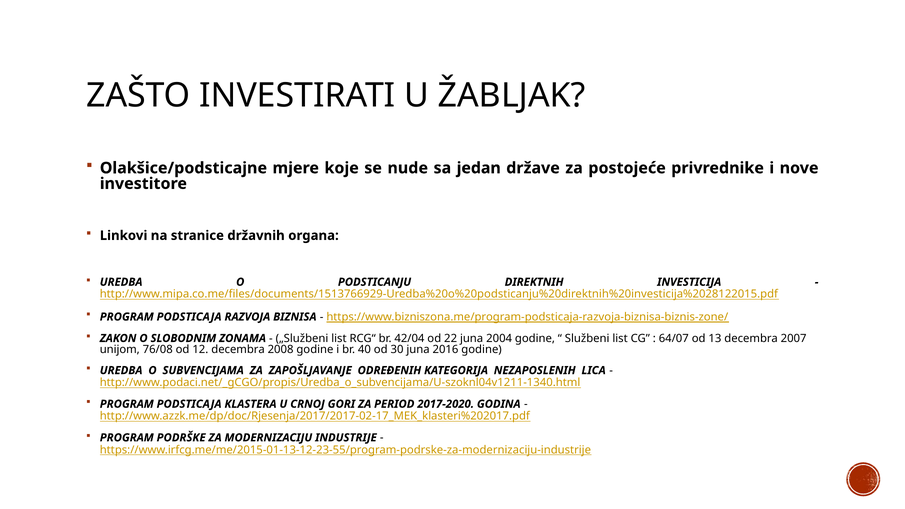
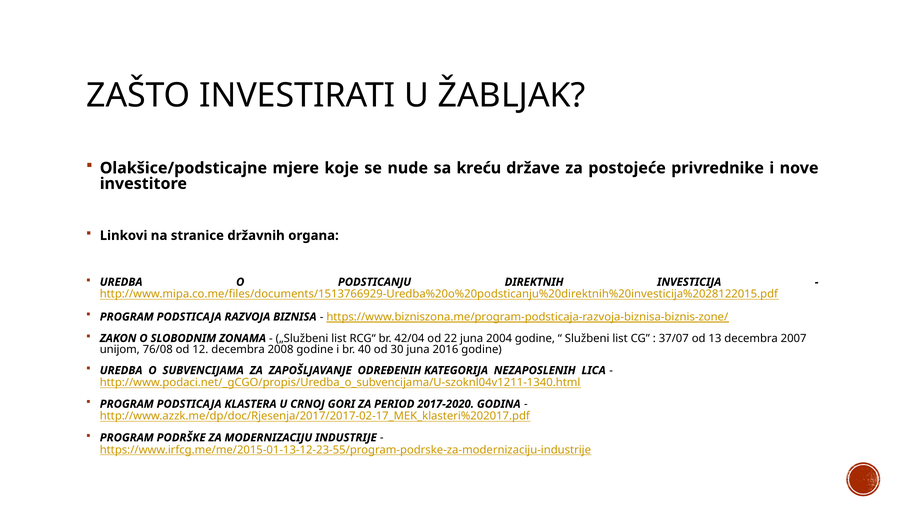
jedan: jedan -> kreću (479, 168)
64/07: 64/07 -> 37/07 (674, 338)
